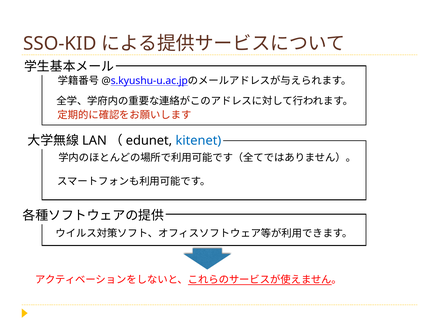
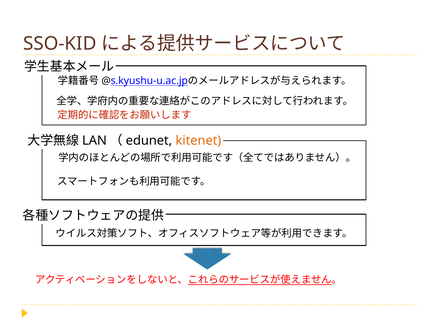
kitenet colour: blue -> orange (198, 141)
